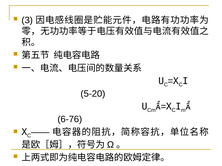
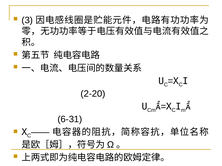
5-20: 5-20 -> 2-20 (93, 94)
6-76: 6-76 -> 6-31 (70, 119)
